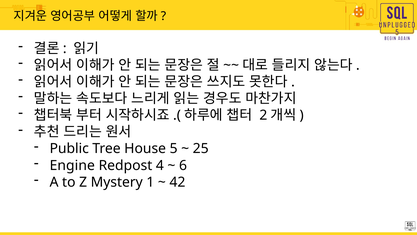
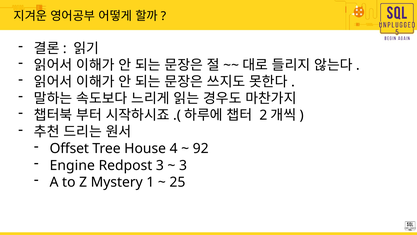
Public: Public -> Offset (69, 148)
5: 5 -> 4 (174, 148)
25: 25 -> 92 (201, 148)
Redpost 4: 4 -> 3 (160, 165)
6: 6 -> 3 (183, 165)
42: 42 -> 25 (177, 182)
